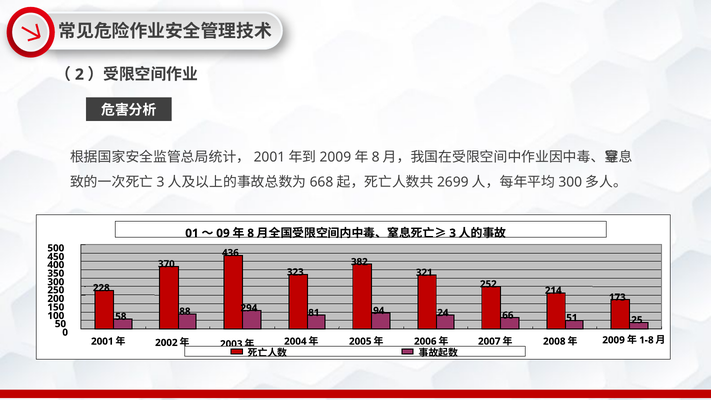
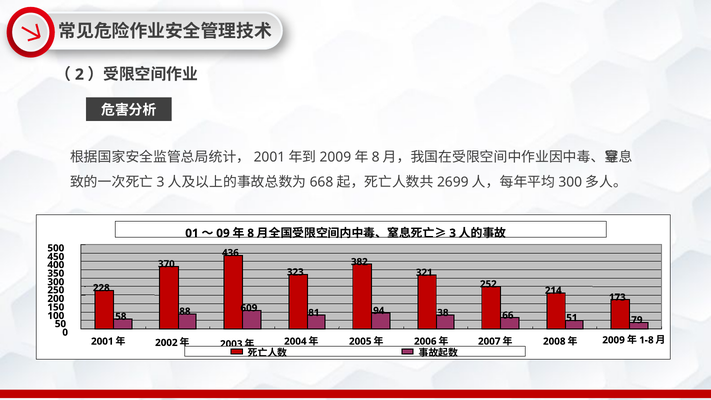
294: 294 -> 609 (249, 308)
24: 24 -> 38 (443, 313)
25: 25 -> 79 (637, 320)
